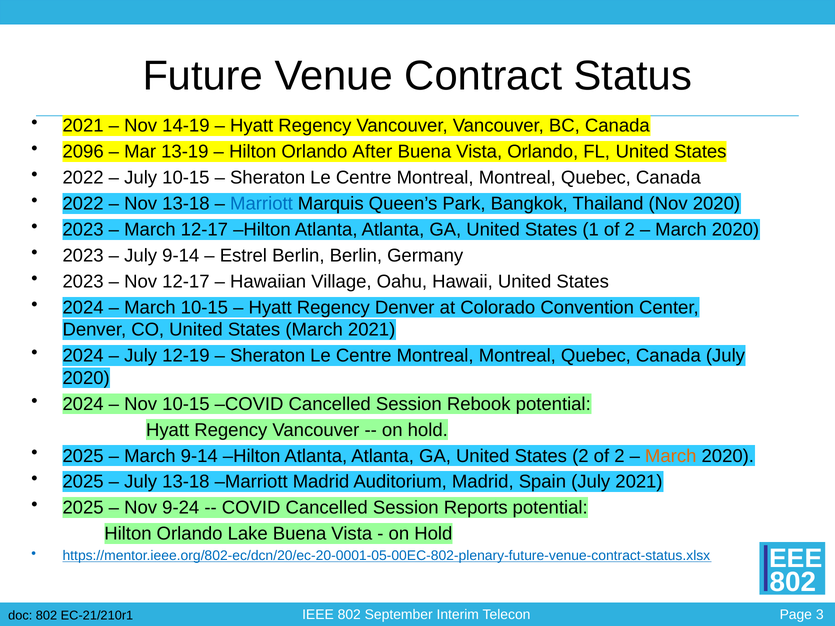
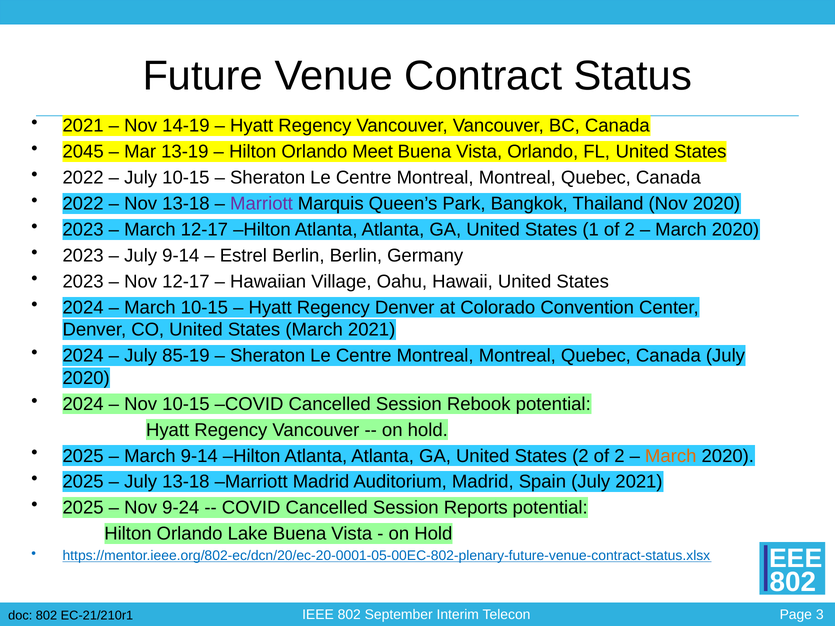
2096: 2096 -> 2045 (83, 152)
After: After -> Meet (373, 152)
Marriott colour: blue -> purple (261, 204)
12-19: 12-19 -> 85-19 (186, 356)
